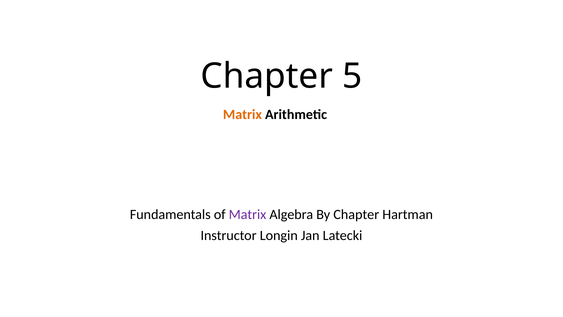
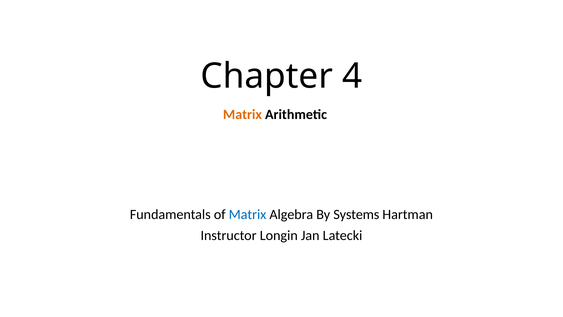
5: 5 -> 4 (352, 76)
Matrix colour: purple -> blue (248, 214)
By Chapter: Chapter -> Systems (356, 214)
